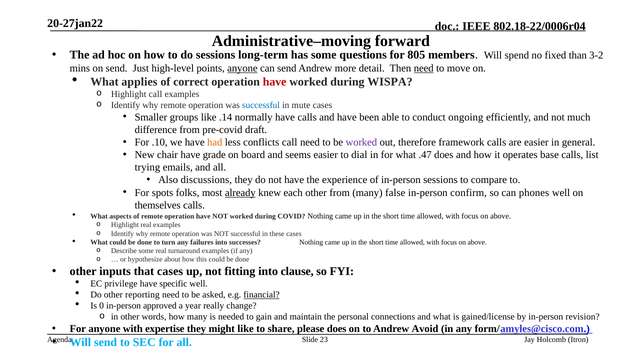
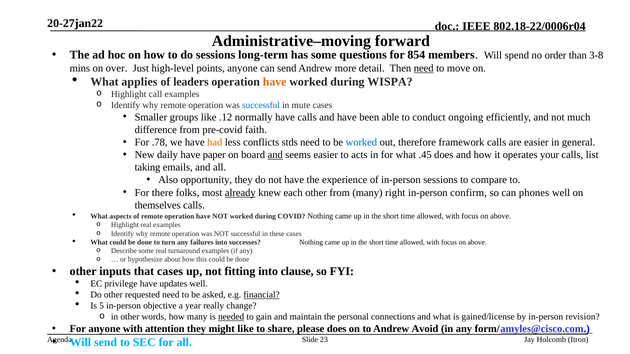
805: 805 -> 854 (416, 55)
fixed: fixed -> order (555, 56)
3-2: 3-2 -> 3-8 (596, 56)
on send: send -> over (117, 68)
anyone underline: present -> none (242, 68)
correct: correct -> leaders (191, 82)
have colour: red -> orange (275, 82)
.14: .14 -> .12 (226, 117)
draft: draft -> faith (256, 130)
.10: .10 -> .78 (160, 142)
conflicts call: call -> stds (290, 142)
worked colour: purple -> blue (361, 142)
chair: chair -> daily (167, 155)
grade: grade -> paper (214, 155)
and underline: none -> present (275, 155)
dial: dial -> acts (359, 155)
.47: .47 -> .45 (425, 155)
base: base -> your (550, 155)
trying: trying -> taking (148, 168)
discussions: discussions -> opportunity (206, 180)
spots: spots -> there (162, 193)
false: false -> right (395, 193)
specific: specific -> updates (173, 284)
reporting: reporting -> requested (143, 295)
0: 0 -> 5 (102, 306)
approved: approved -> objective (160, 306)
needed underline: none -> present (231, 317)
expertise: expertise -> attention (165, 329)
